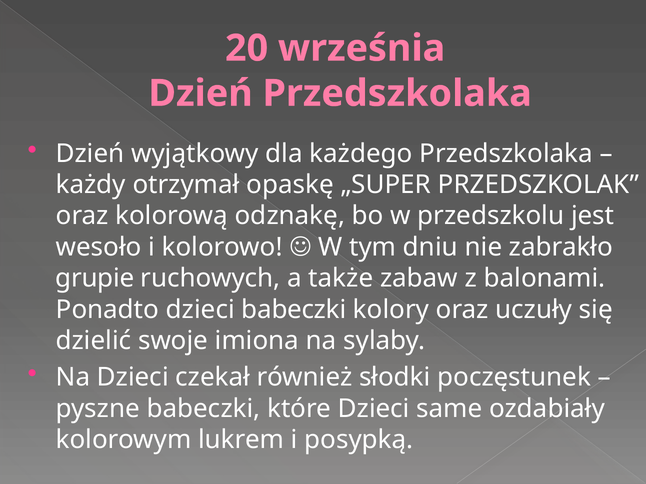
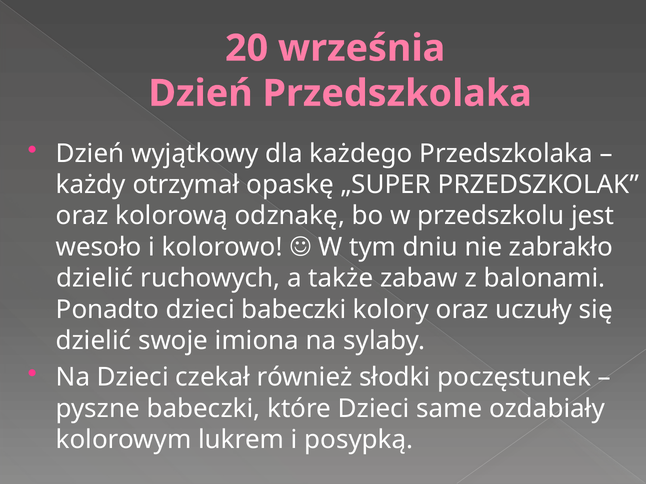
grupie: grupie -> dzielić (95, 279)
